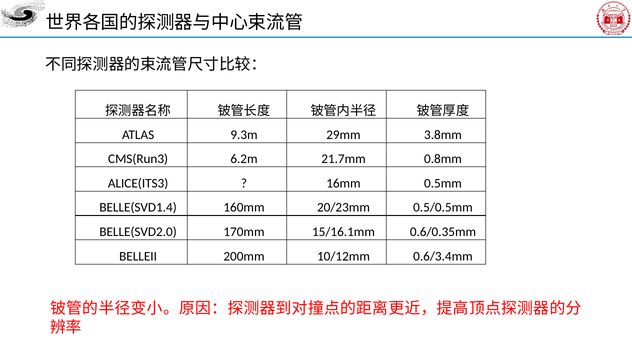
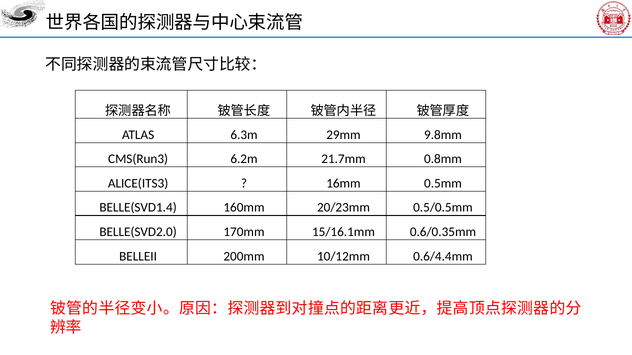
9.3m: 9.3m -> 6.3m (244, 135)
3.8mm: 3.8mm -> 9.8mm (443, 135)
0.6/3.4mm: 0.6/3.4mm -> 0.6/4.4mm (443, 257)
